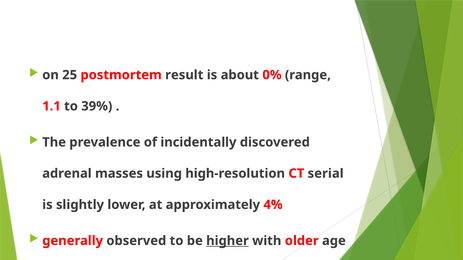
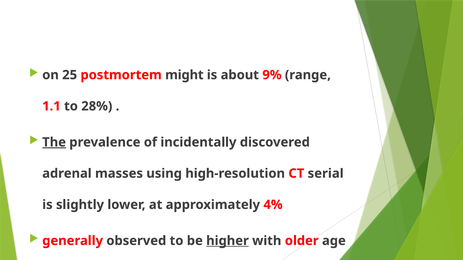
result: result -> might (184, 75)
0%: 0% -> 9% (272, 75)
39%: 39% -> 28% (97, 106)
The underline: none -> present (54, 142)
